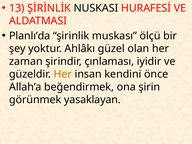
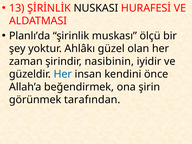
çınlaması: çınlaması -> nasibinin (109, 61)
Her colour: orange -> blue (63, 74)
yasaklayan: yasaklayan -> tarafından (92, 100)
